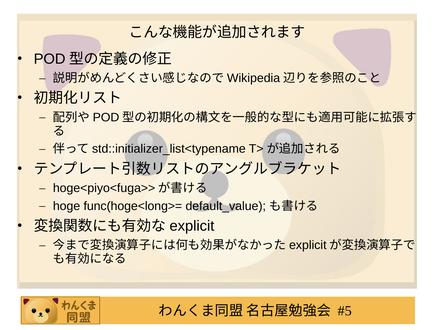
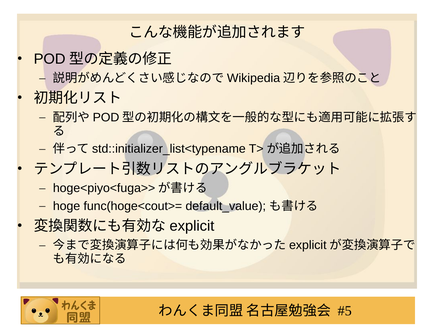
func(hoge<long>=: func(hoge<long>= -> func(hoge<cout>= (133, 207)
